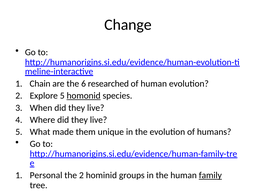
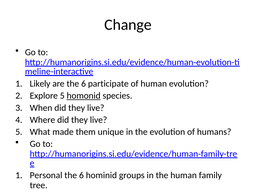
Chain: Chain -> Likely (40, 84)
researched: researched -> participate (108, 84)
2: 2 -> 6 (81, 175)
family underline: present -> none (210, 175)
